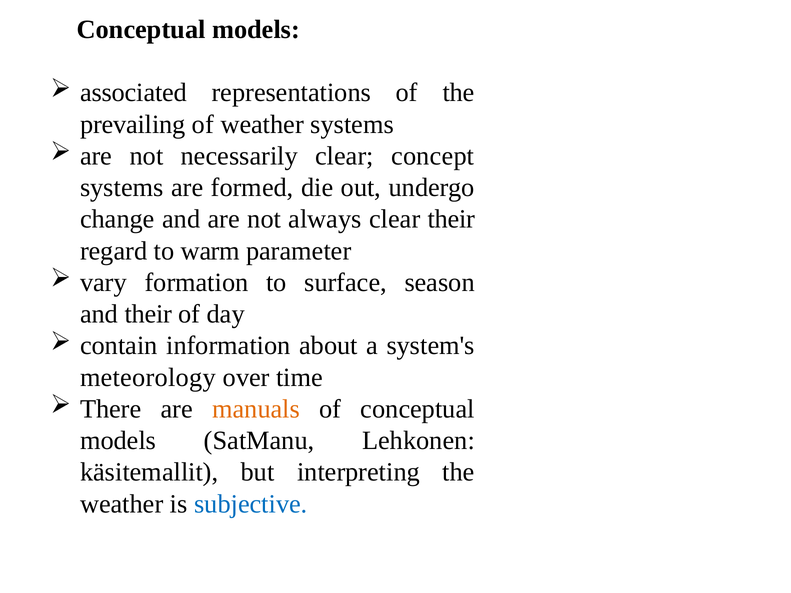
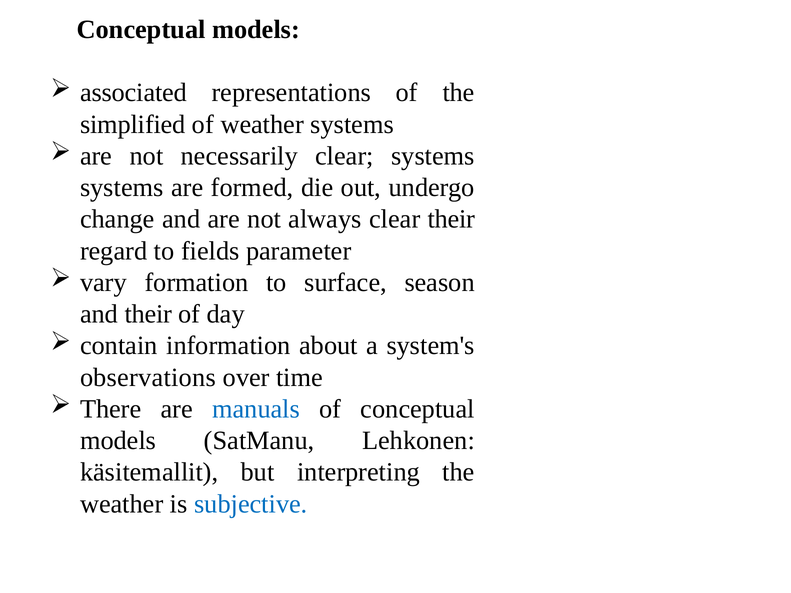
prevailing: prevailing -> simplified (133, 124)
clear concept: concept -> systems (433, 156)
warm: warm -> fields (210, 251)
meteorology: meteorology -> observations (148, 378)
manuals colour: orange -> blue (256, 409)
